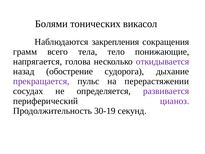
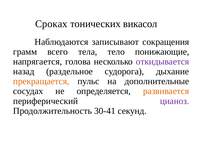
Болями: Болями -> Сроках (51, 24)
закрепления: закрепления -> записывают (115, 42)
обострение: обострение -> раздельное (70, 71)
прекращается colour: purple -> orange (41, 81)
перерастяжении: перерастяжении -> дополнительные (157, 81)
развивается colour: purple -> orange (166, 91)
30-19: 30-19 -> 30-41 (105, 111)
